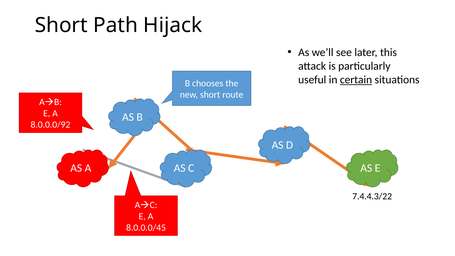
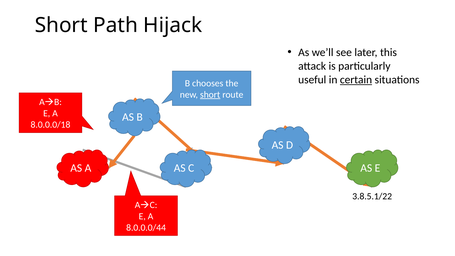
short underline: none -> present (210, 95)
8.0.0.0/92: 8.0.0.0/92 -> 8.0.0.0/18 (50, 125)
7.4.4.3/22: 7.4.4.3/22 -> 3.8.5.1/22 (372, 196)
8.0.0.0/45: 8.0.0.0/45 -> 8.0.0.0/44 (146, 228)
